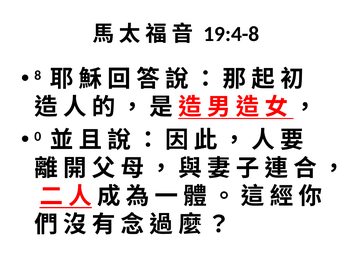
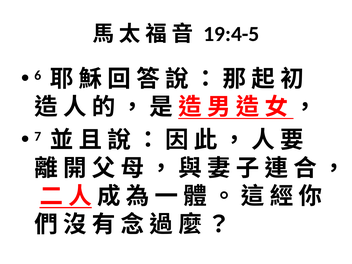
19:4-8: 19:4-8 -> 19:4-5 (231, 34)
8: 8 -> 6 (38, 75)
0: 0 -> 7 (38, 136)
